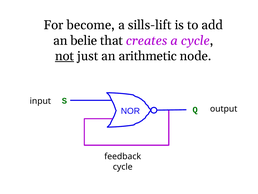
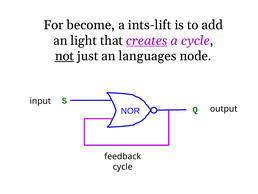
sills-lift: sills-lift -> ints-lift (150, 25)
belie: belie -> light (84, 40)
creates underline: none -> present (147, 40)
arithmetic: arithmetic -> languages (148, 56)
